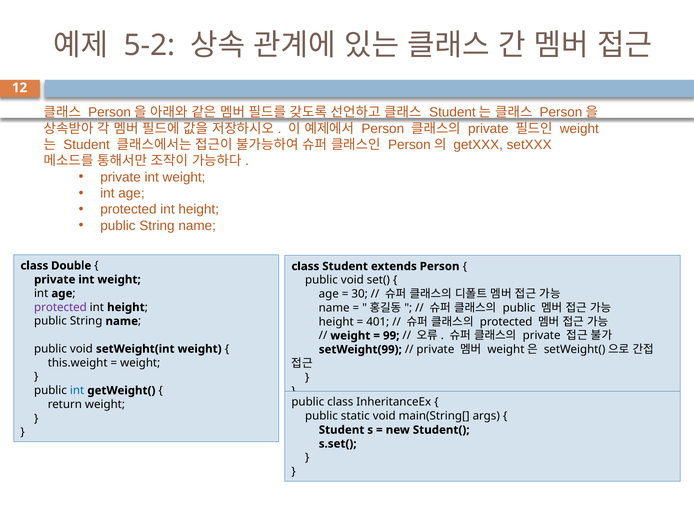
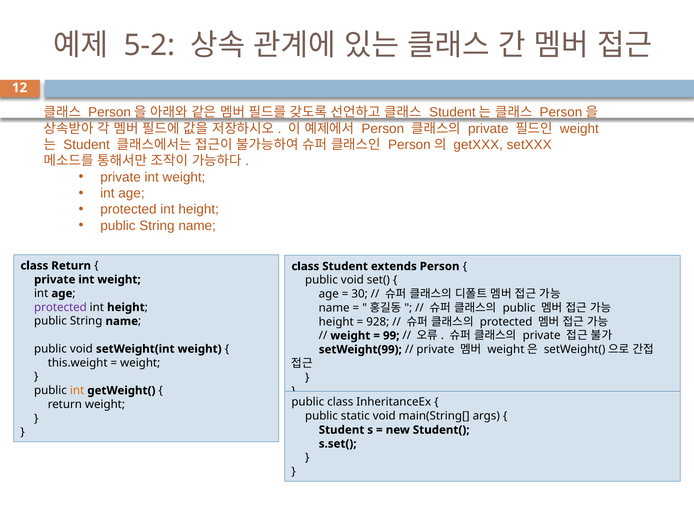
class Double: Double -> Return (71, 266)
401: 401 -> 928 (378, 322)
int colour: blue -> orange (77, 391)
